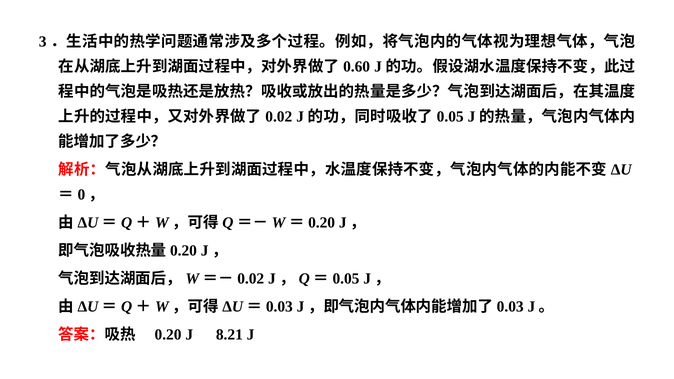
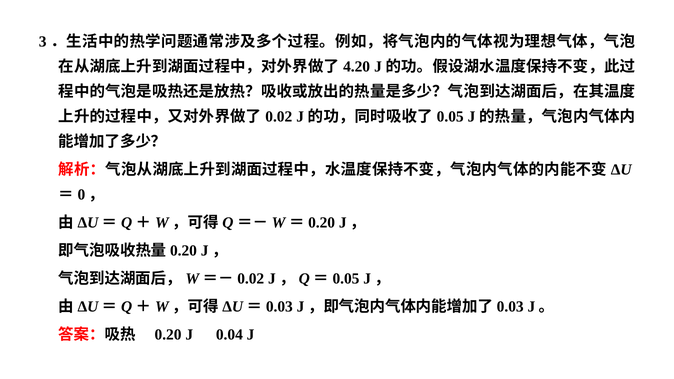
0.60: 0.60 -> 4.20 (357, 67)
8.21: 8.21 -> 0.04 (229, 335)
